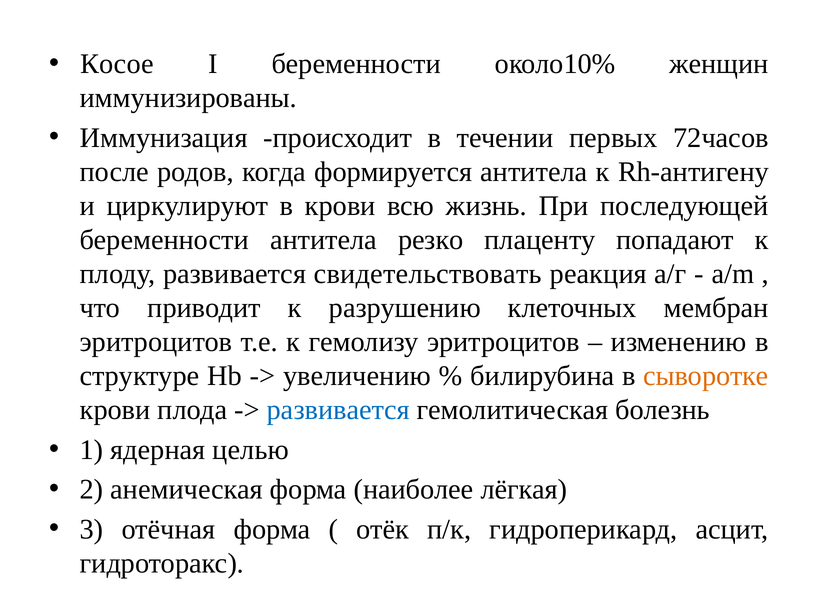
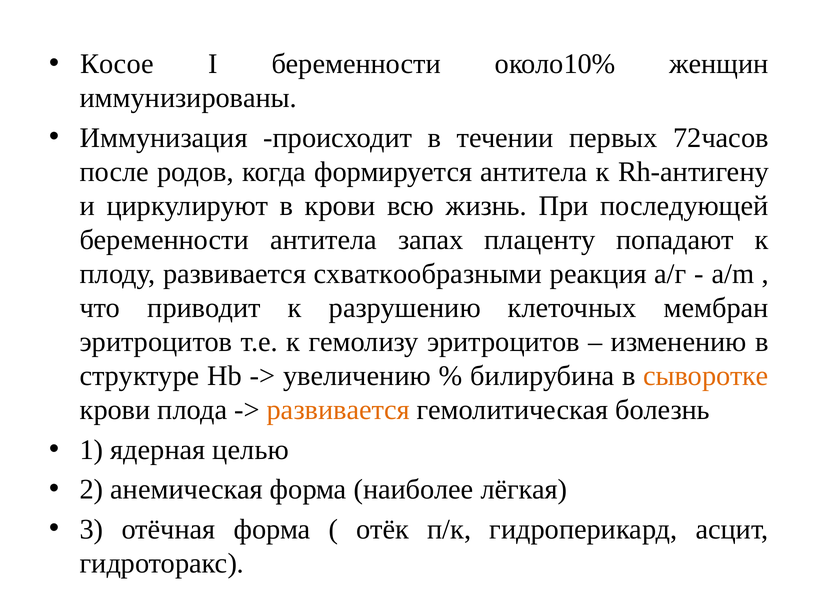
резко: резко -> запах (431, 240)
свидетельствовать: свидетельствовать -> схваткообразными (428, 274)
развивается colour: blue -> orange (338, 410)
